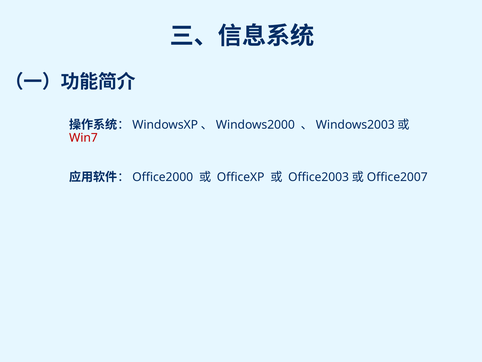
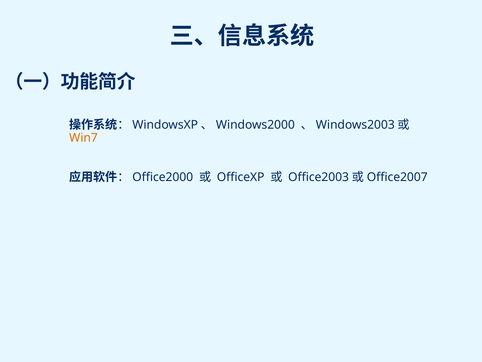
Win7 colour: red -> orange (83, 138)
